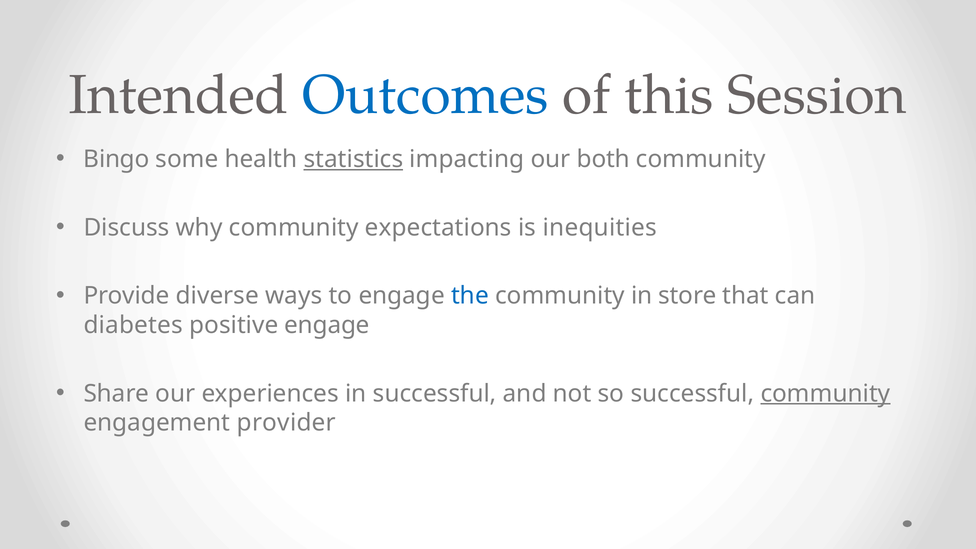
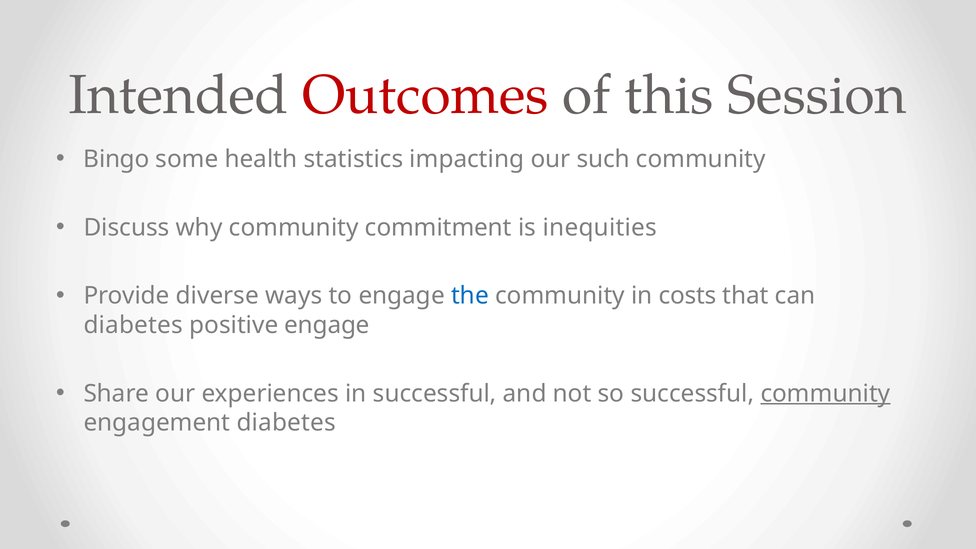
Outcomes colour: blue -> red (425, 95)
statistics underline: present -> none (353, 159)
both: both -> such (603, 159)
expectations: expectations -> commitment (438, 228)
store: store -> costs (688, 296)
engagement provider: provider -> diabetes (286, 423)
